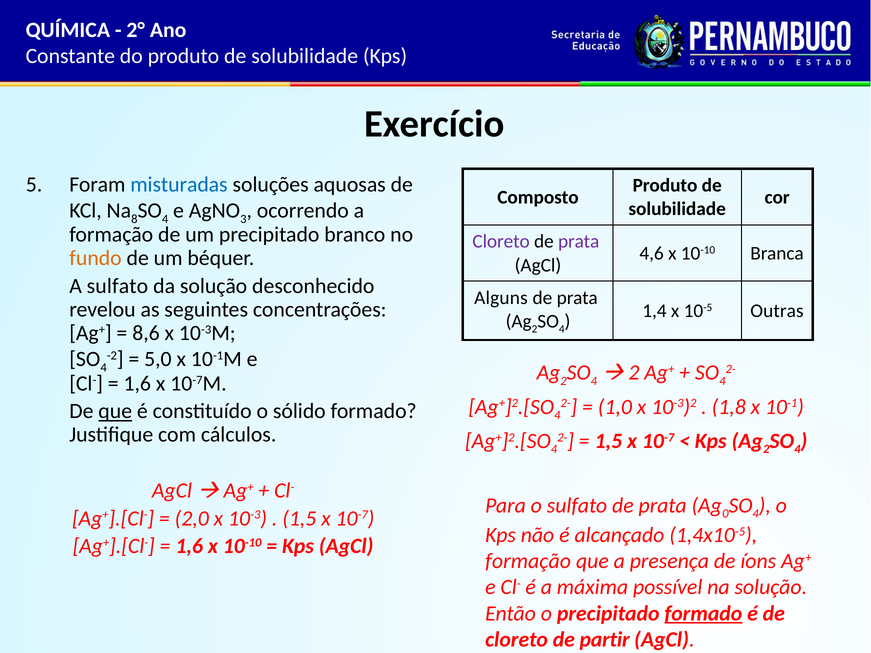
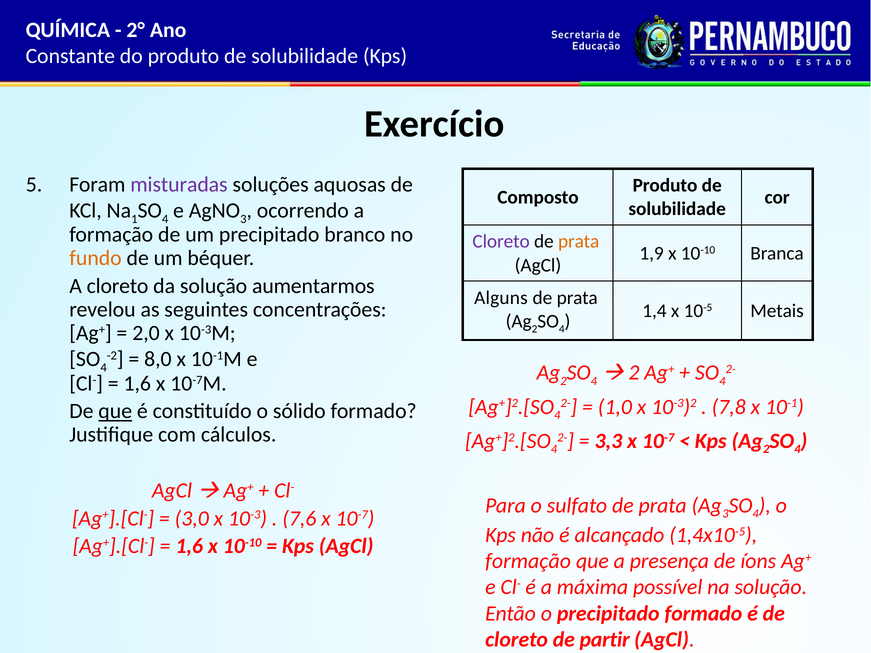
misturadas colour: blue -> purple (179, 185)
8: 8 -> 1 (134, 219)
prata colour: purple -> orange (579, 242)
4,6: 4,6 -> 1,9 (652, 253)
A sulfato: sulfato -> cloreto (118, 286)
desconhecido: desconhecido -> aumentarmos (313, 286)
Outras: Outras -> Metais (777, 311)
8,6: 8,6 -> 2,0 (146, 333)
5,0: 5,0 -> 8,0 (158, 359)
1,8: 1,8 -> 7,8 (729, 407)
1,5: 1,5 -> 3,3 (608, 441)
0: 0 -> 3 (725, 514)
2,0: 2,0 -> 3,0 (192, 519)
1,5: 1,5 -> 7,6 (299, 519)
formado underline: present -> none (703, 614)
